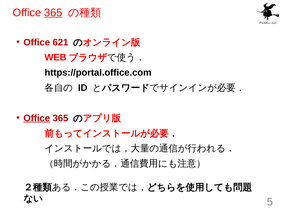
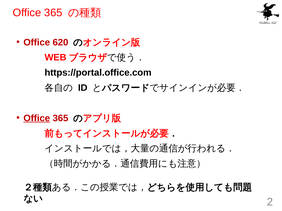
365 underline: present -> none (53, 13)
621: 621 -> 620 (60, 42)
5: 5 -> 2 (270, 202)
